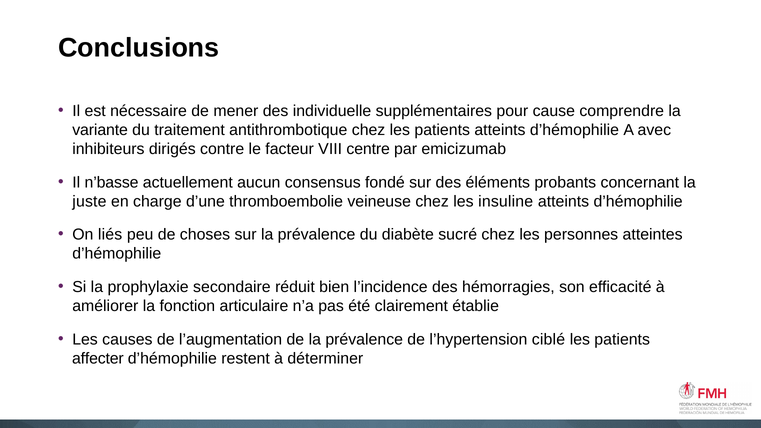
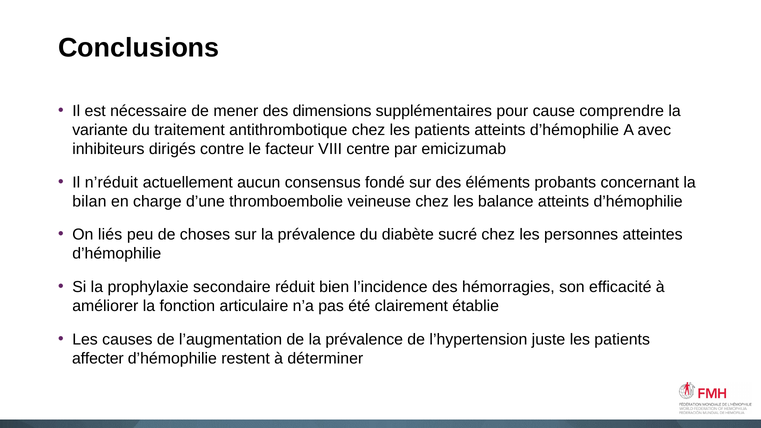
individuelle: individuelle -> dimensions (332, 111)
n’basse: n’basse -> n’réduit (111, 182)
juste: juste -> bilan (89, 201)
insuline: insuline -> balance (506, 201)
ciblé: ciblé -> juste (549, 339)
